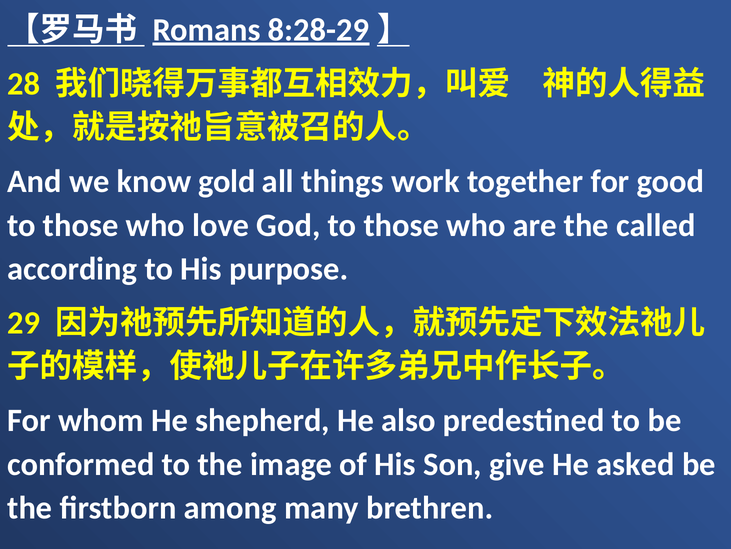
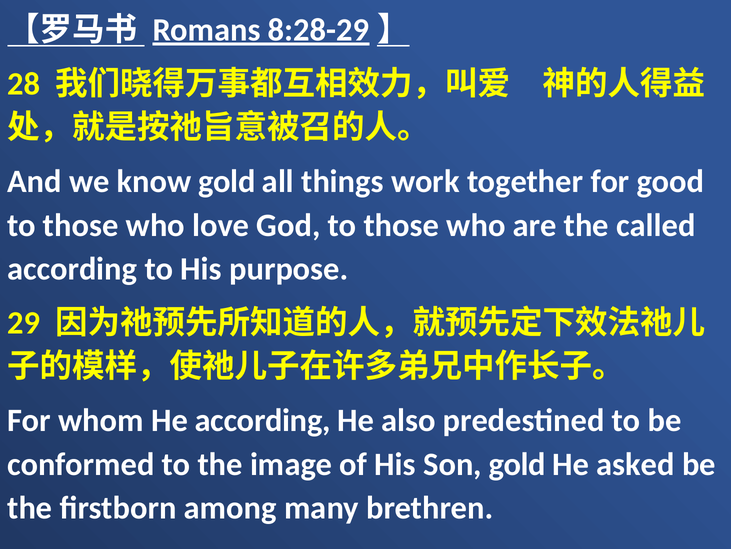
He shepherd: shepherd -> according (263, 420)
Son give: give -> gold (517, 464)
